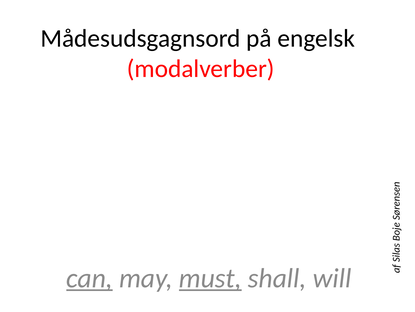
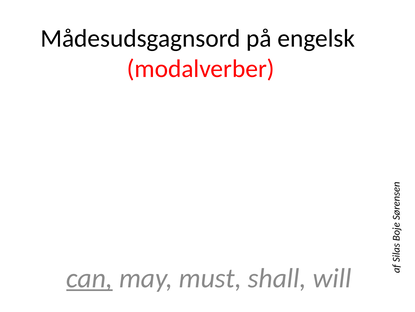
must underline: present -> none (210, 278)
